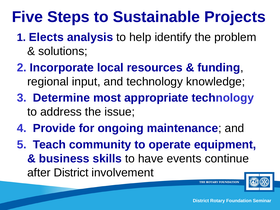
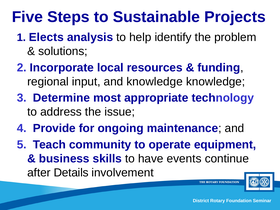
and technology: technology -> knowledge (155, 82)
after District: District -> Details (71, 173)
